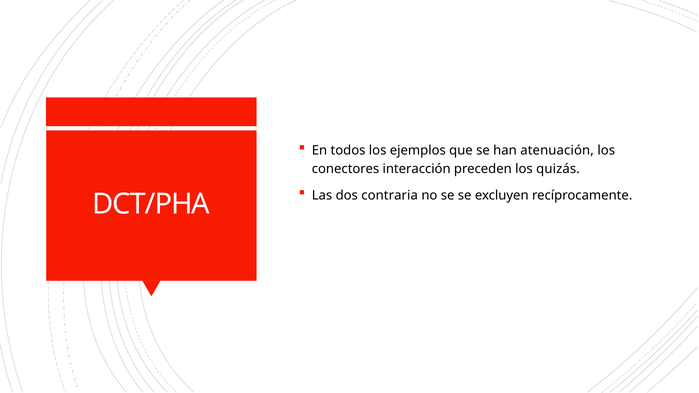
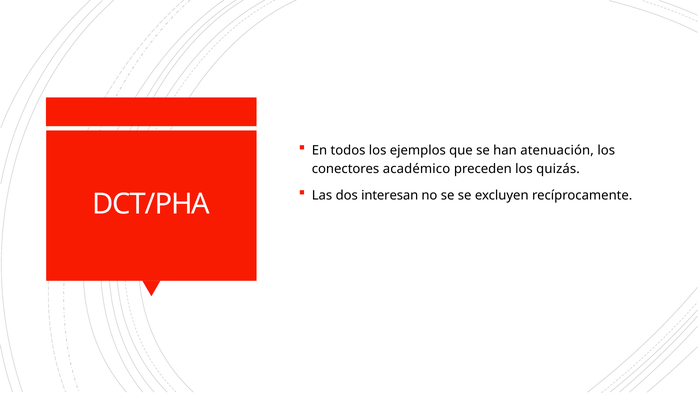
interacción: interacción -> académico (417, 169)
contraria: contraria -> interesan (390, 195)
